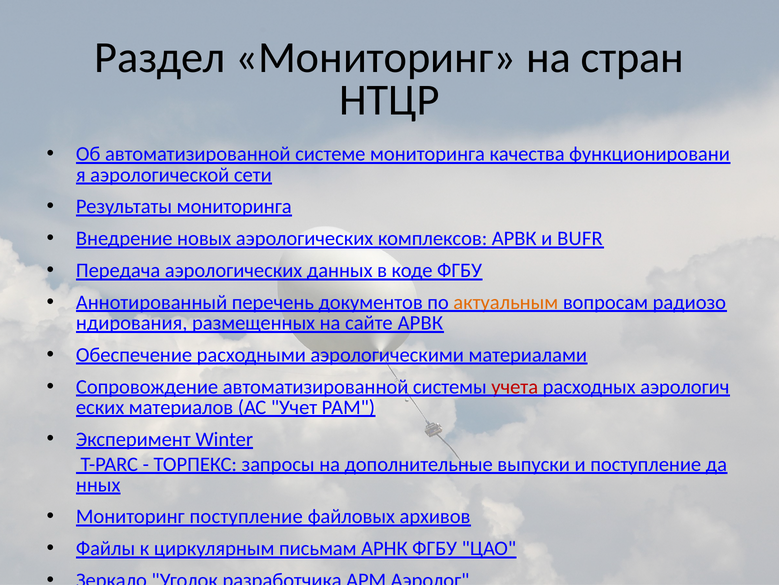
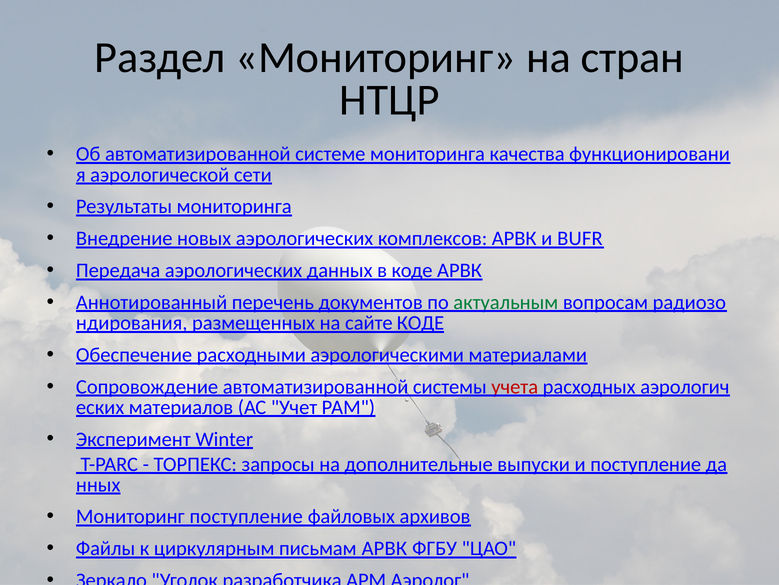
коде ФГБУ: ФГБУ -> АРВК (460, 270)
актуальным colour: orange -> green (506, 302)
сайте АРВК: АРВК -> КОДЕ (421, 323)
письмам АРНК: АРНК -> АРВК (384, 548)
